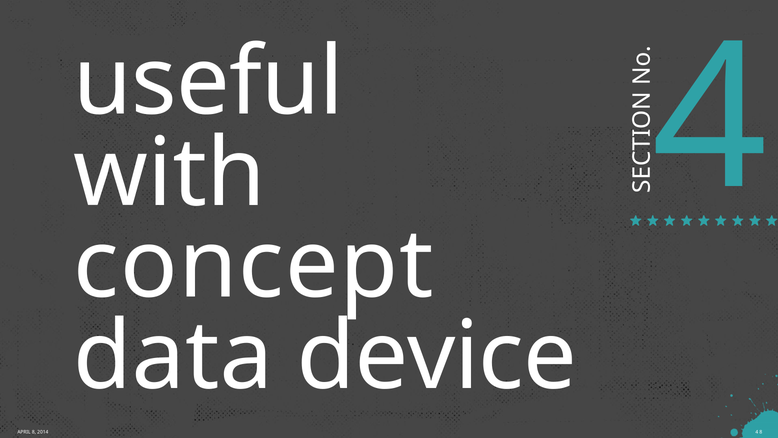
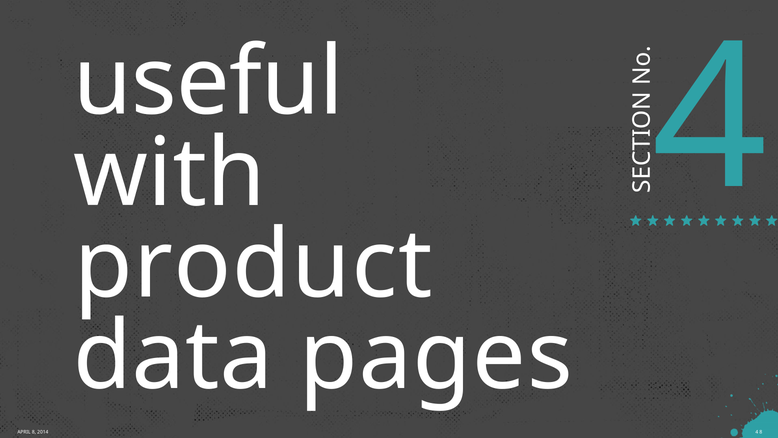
concept: concept -> product (253, 265)
device: device -> pages (436, 357)
